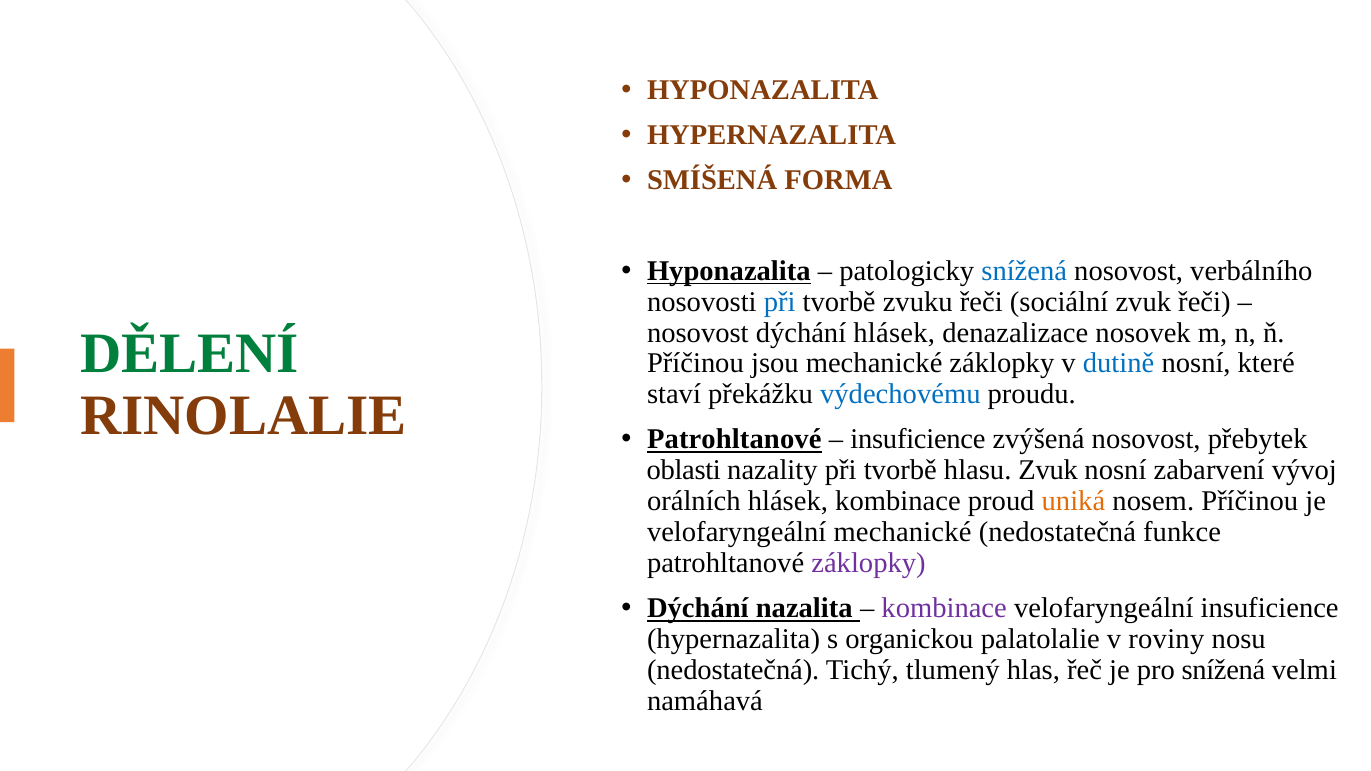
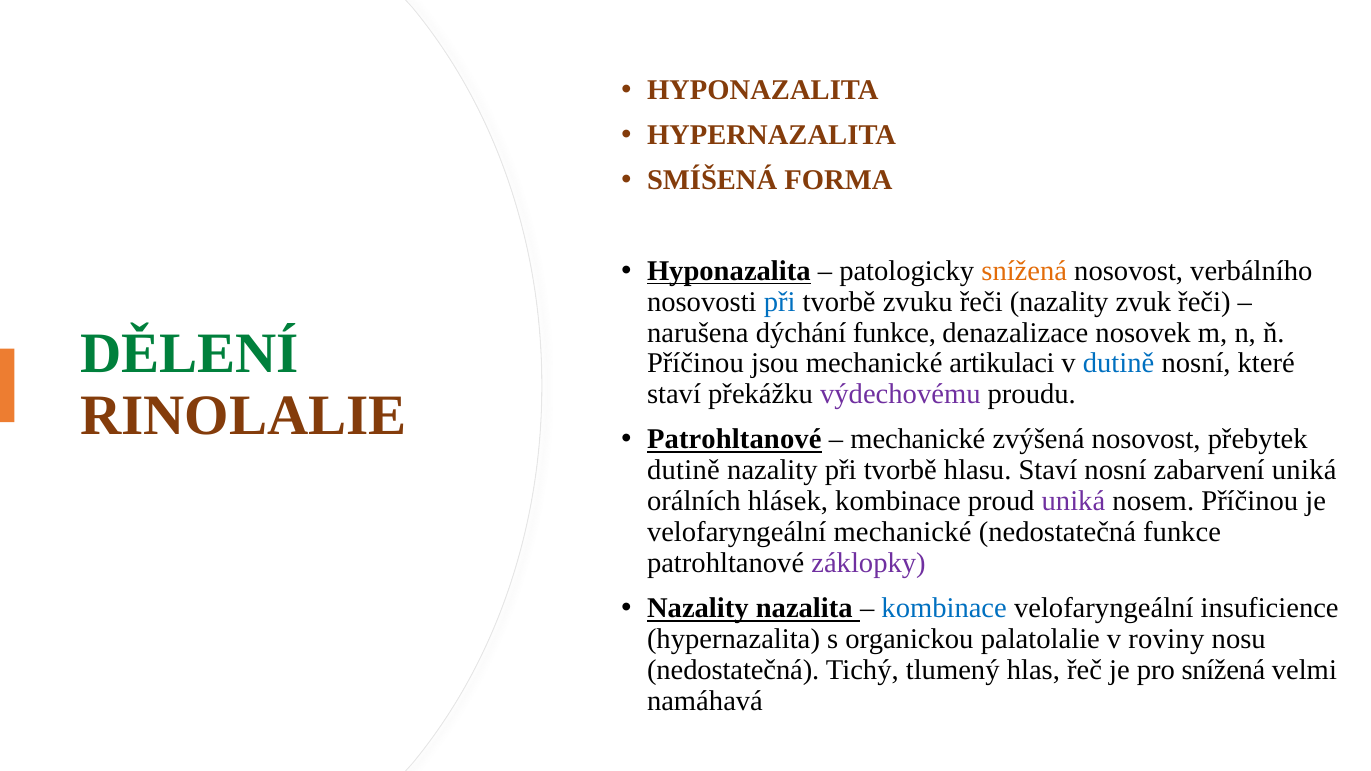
snížená colour: blue -> orange (1024, 271)
řeči sociální: sociální -> nazality (1059, 302)
nosovost: nosovost -> narušena (698, 333)
dýchání hlásek: hlásek -> funkce (894, 333)
mechanické záklopky: záklopky -> artikulaci (1002, 364)
výdechovému colour: blue -> purple (900, 394)
insuficience: insuficience -> mechanické (918, 440)
oblasti: oblasti -> dutině (683, 471)
hlasu Zvuk: Zvuk -> Staví (1048, 471)
zabarvení vývoj: vývoj -> uniká (1304, 471)
uniká colour: orange -> purple (1073, 501)
Dýchání: Dýchání -> Nazality (698, 608)
kombinace colour: purple -> blue (944, 608)
